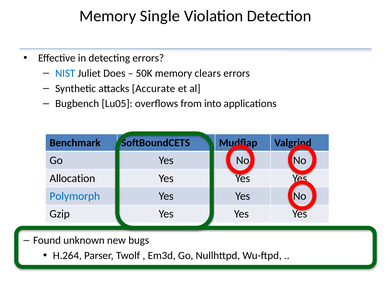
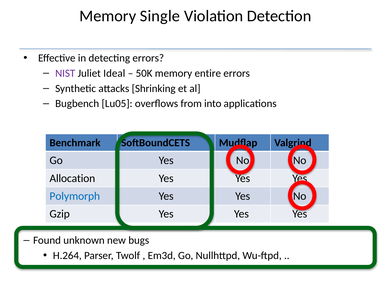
NIST colour: blue -> purple (65, 73)
Does: Does -> Ideal (114, 73)
clears: clears -> entire (208, 73)
Accurate: Accurate -> Shrinking (154, 89)
